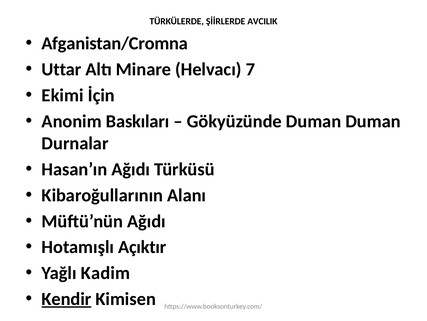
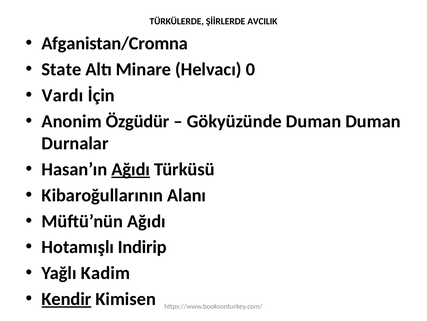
Uttar: Uttar -> State (61, 69)
7: 7 -> 0 (250, 69)
Ekimi: Ekimi -> Vardı (63, 95)
Baskıları: Baskıları -> Özgüdür (138, 121)
Ağıdı underline: none -> present (131, 169)
Açıktır: Açıktır -> Indirip (142, 247)
